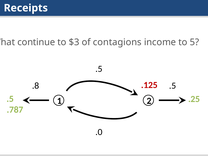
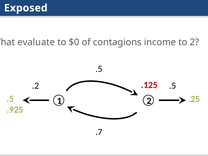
Receipts: Receipts -> Exposed (26, 8)
continue: continue -> evaluate (36, 42)
$3: $3 -> $0 (74, 42)
to 5: 5 -> 2 (194, 42)
.8: .8 -> .2 (36, 86)
.787: .787 -> .925 (15, 110)
.0: .0 -> .7 (99, 132)
